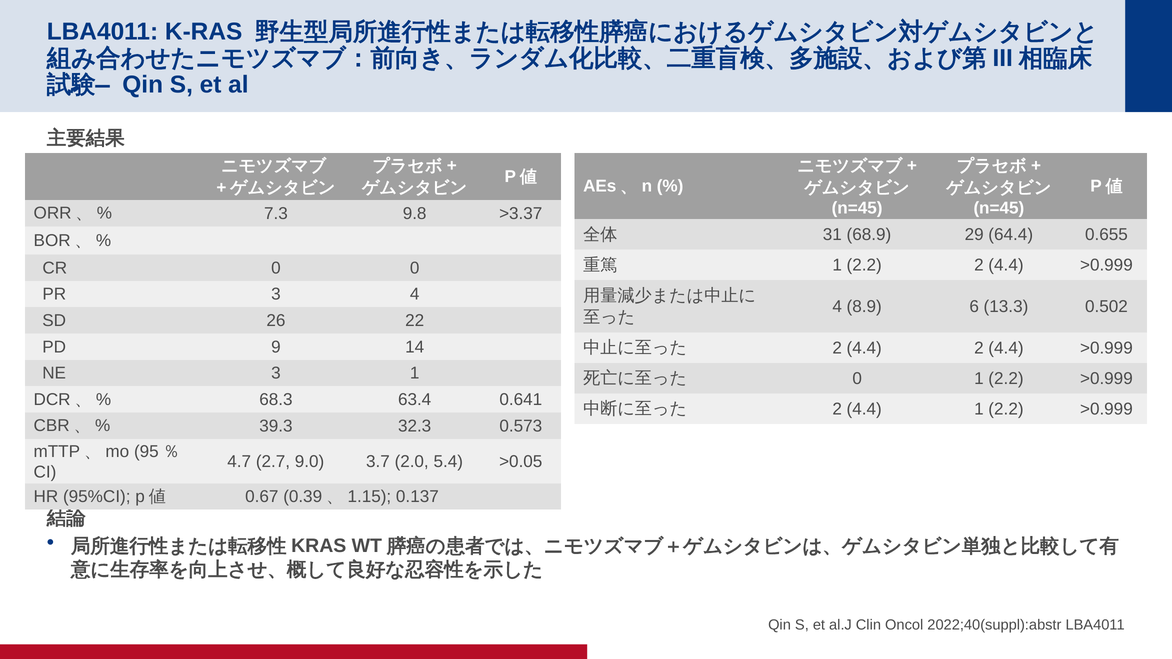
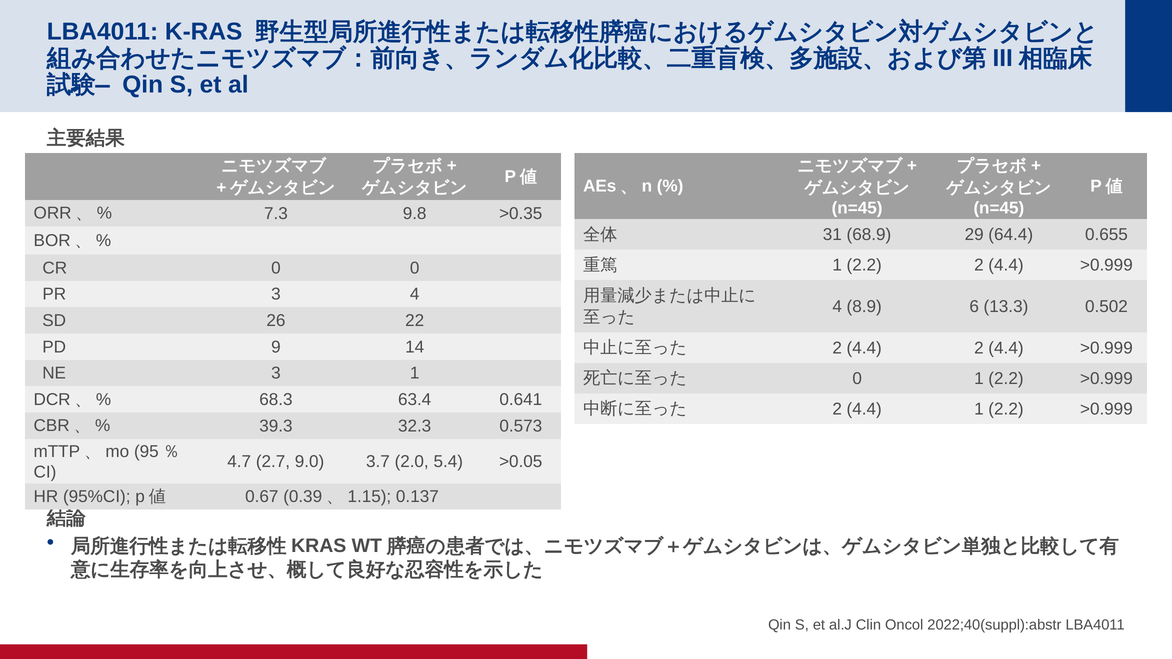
>3.37: >3.37 -> >0.35 (521, 214)
